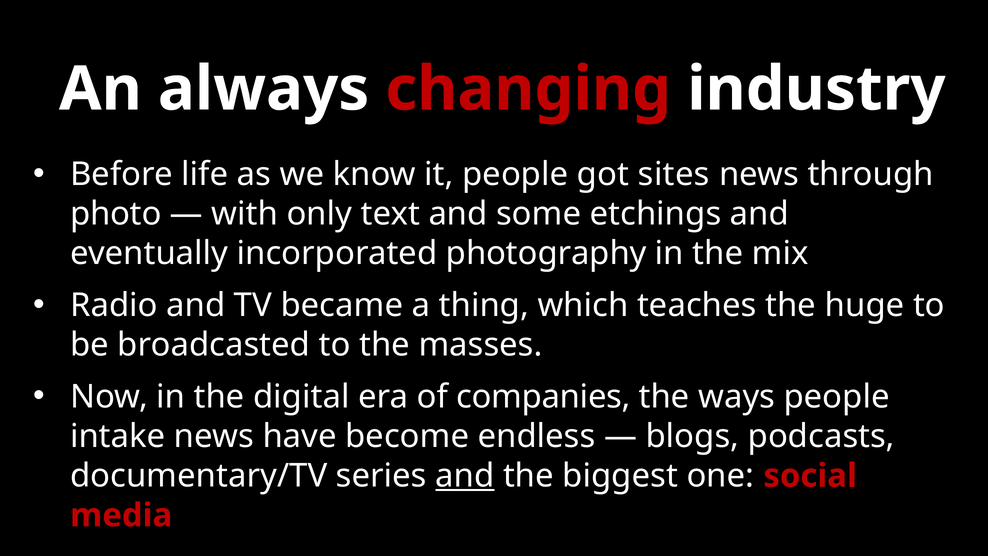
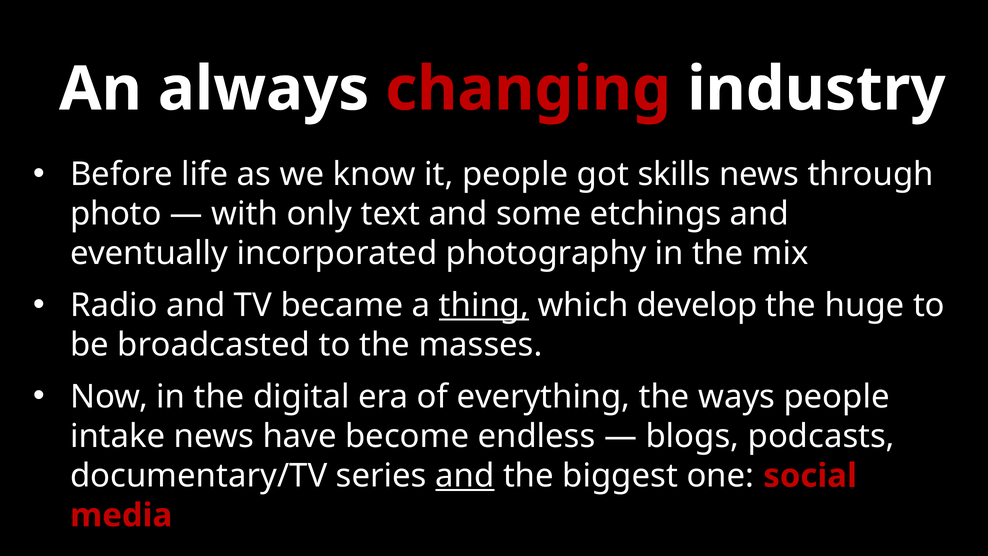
sites: sites -> skills (674, 174)
thing underline: none -> present (484, 305)
teaches: teaches -> develop (697, 305)
companies: companies -> everything (543, 397)
